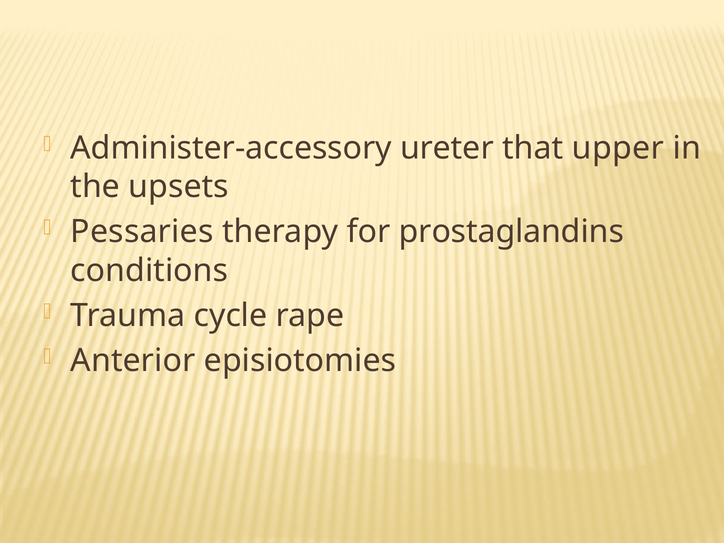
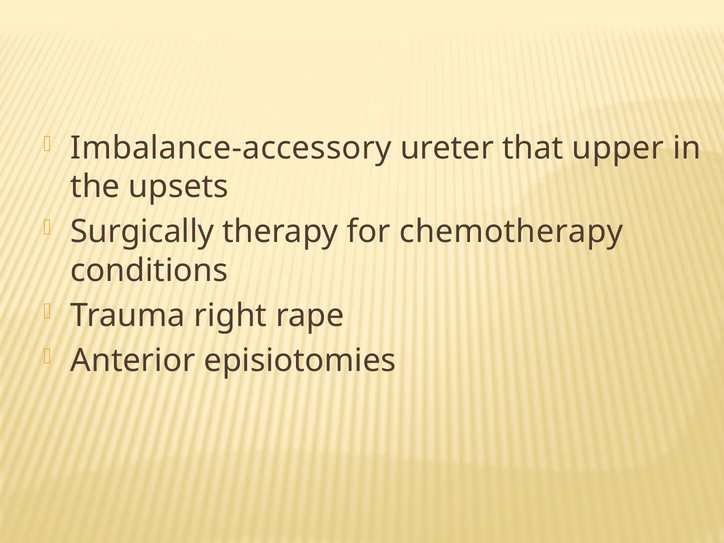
Administer-accessory: Administer-accessory -> Imbalance-accessory (231, 148)
Pessaries: Pessaries -> Surgically (142, 232)
prostaglandins: prostaglandins -> chemotherapy (511, 232)
cycle: cycle -> right (230, 316)
